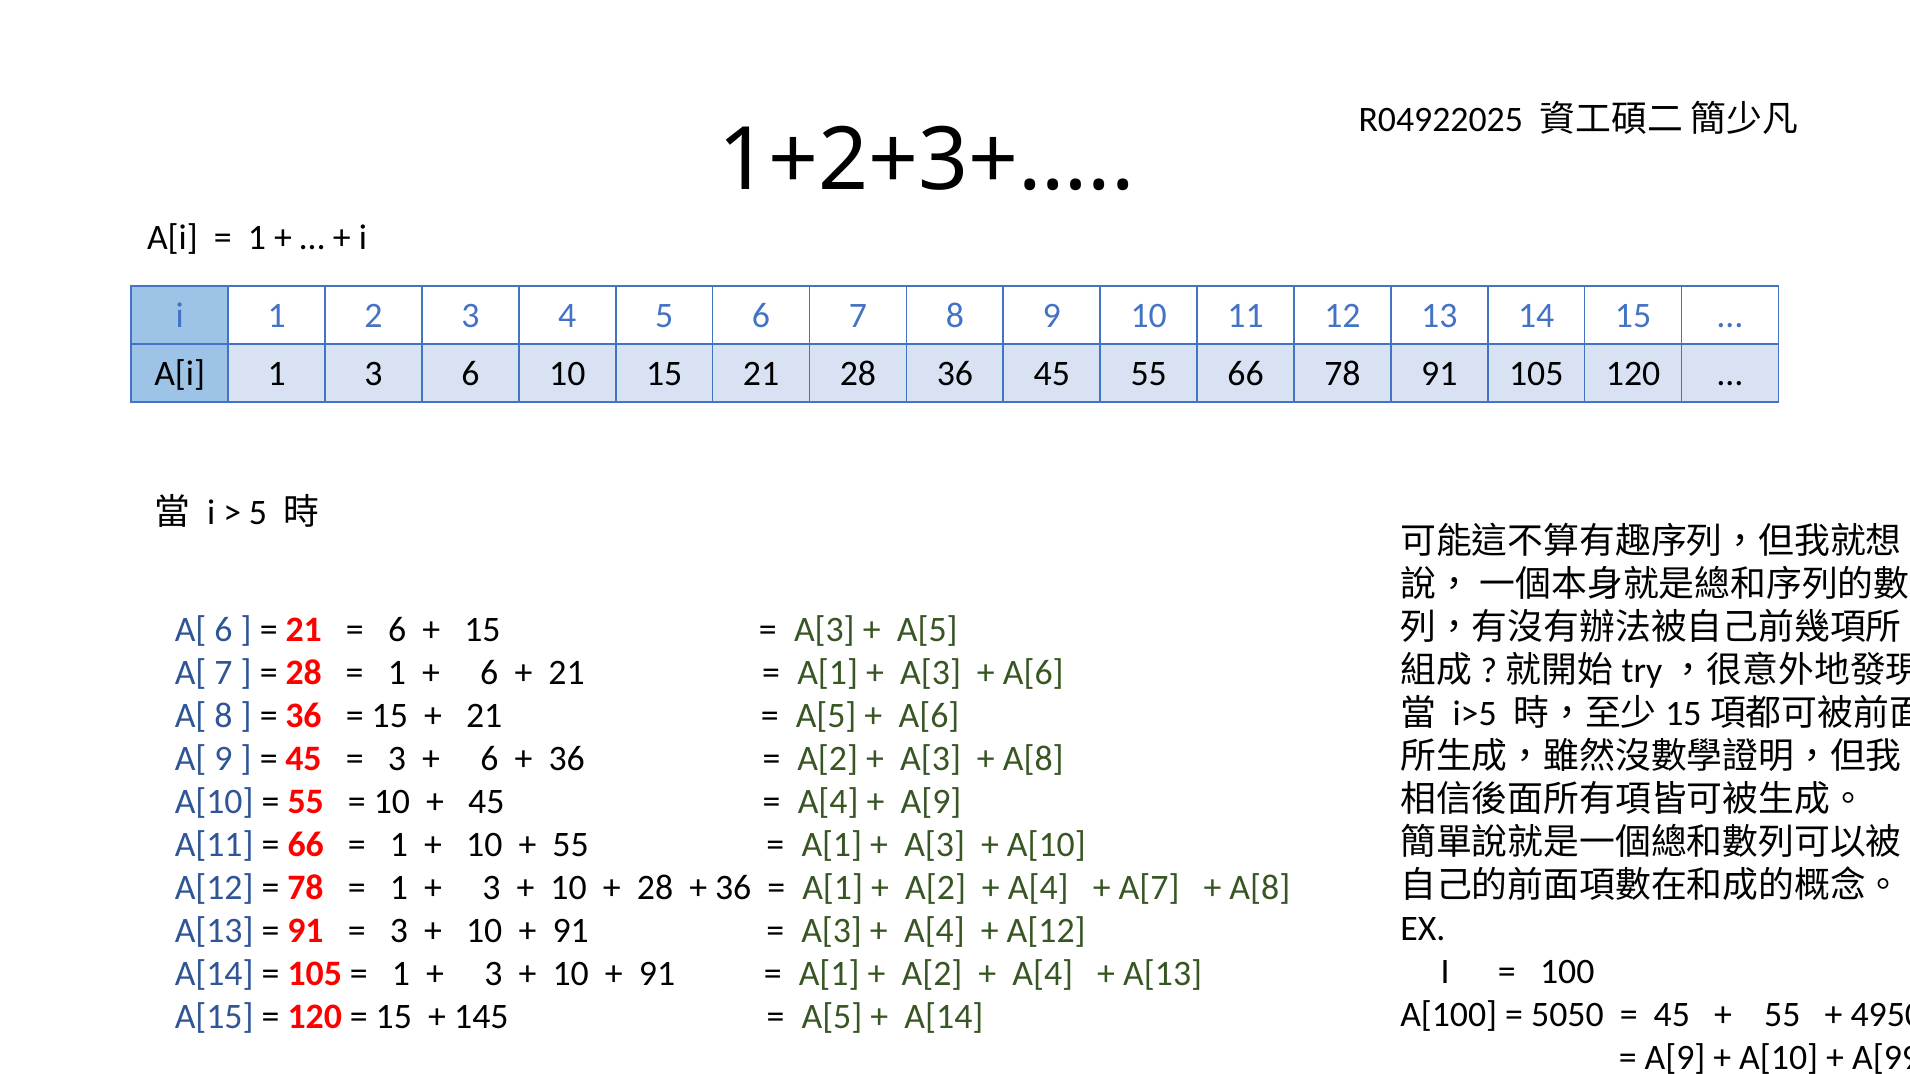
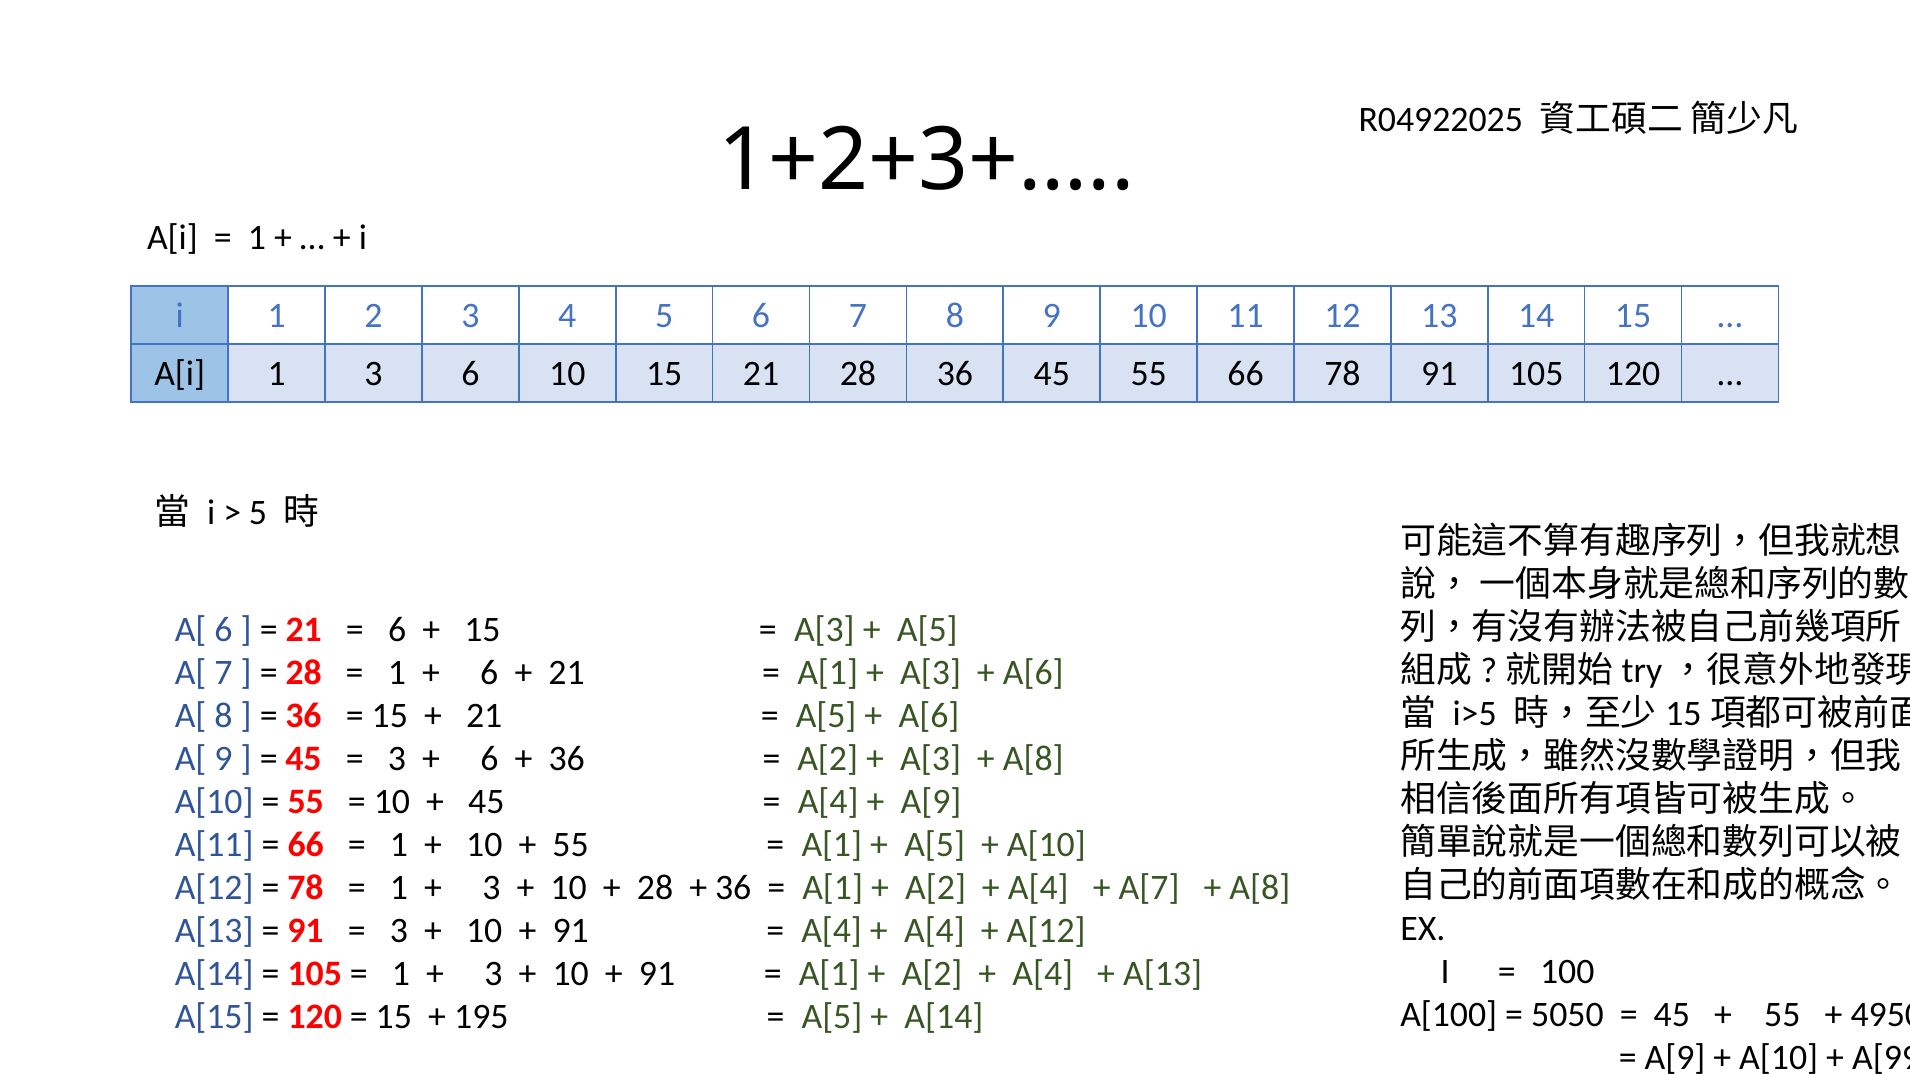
A[3: A[3 -> A[5 (935, 845)
A[3: A[3 -> A[4 (832, 931)
145: 145 -> 195 (481, 1017)
